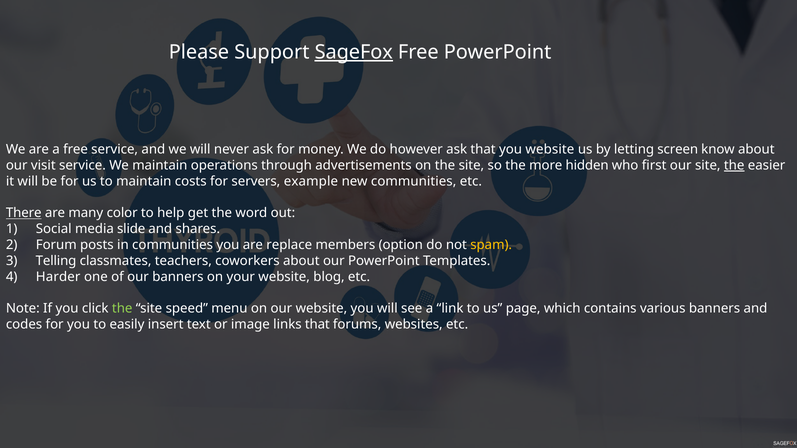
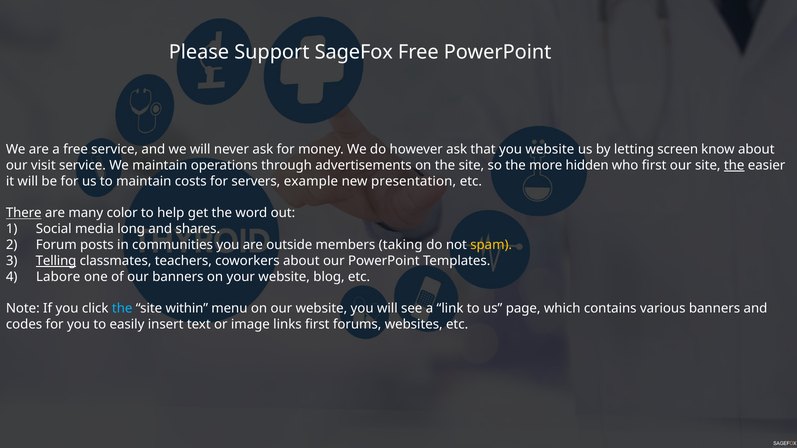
SageFox underline: present -> none (354, 52)
new communities: communities -> presentation (414, 181)
slide: slide -> long (131, 229)
replace: replace -> outside (289, 245)
option: option -> taking (401, 245)
Telling underline: none -> present (56, 261)
Harder: Harder -> Labore (58, 277)
the colour: light green -> light blue (122, 309)
speed: speed -> within (187, 309)
links that: that -> first (317, 325)
